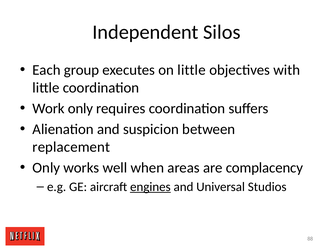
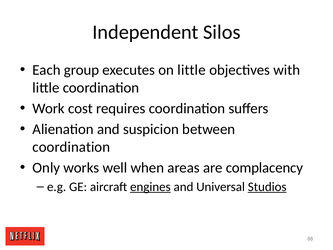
Work only: only -> cost (80, 108)
replacement: replacement -> coordination (71, 147)
Studios underline: none -> present (267, 187)
